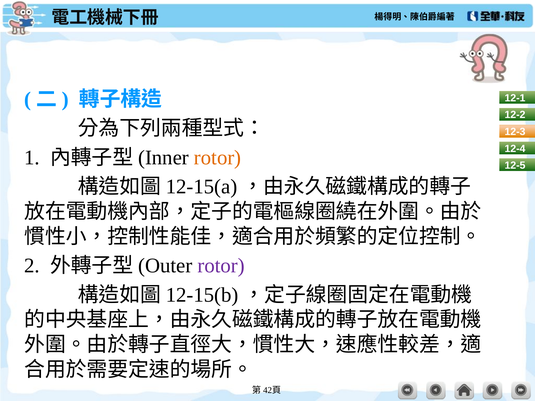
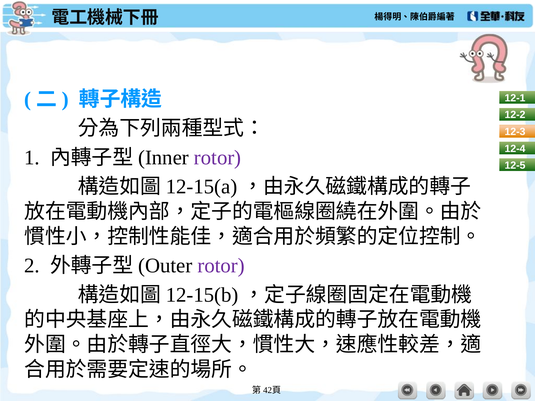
rotor colour: orange -> purple (218, 158)
